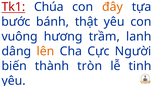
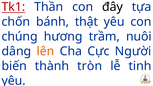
Chúa: Chúa -> Thần (49, 7)
đây colour: orange -> black (112, 7)
bước: bước -> chốn (16, 22)
vuông: vuông -> chúng (20, 36)
lanh: lanh -> nuôi (139, 36)
